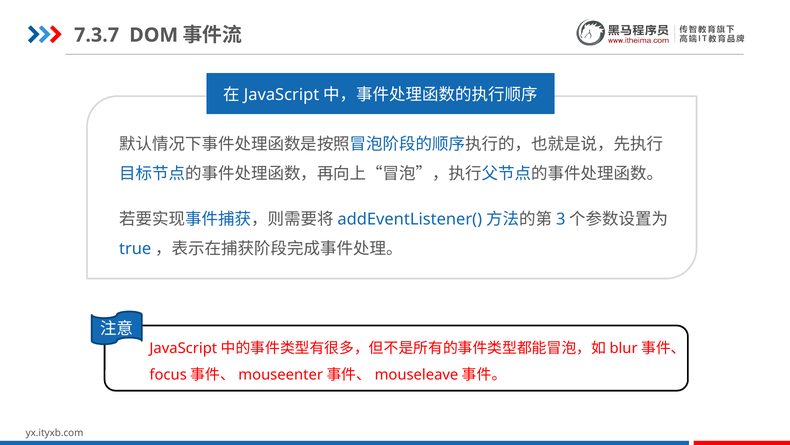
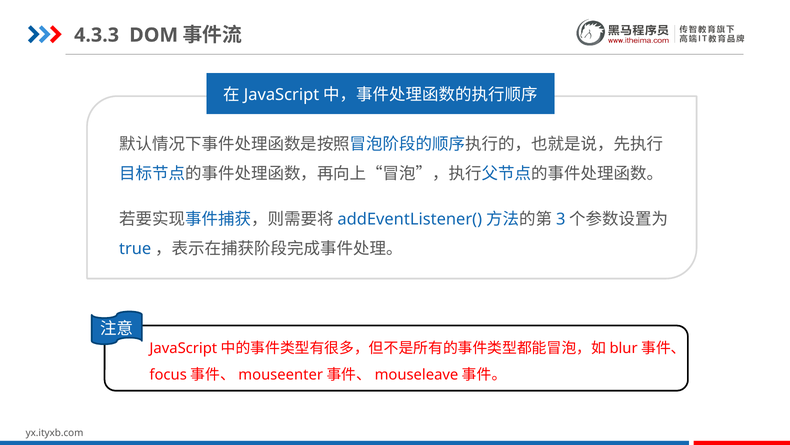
7.3.7: 7.3.7 -> 4.3.3 (97, 35)
